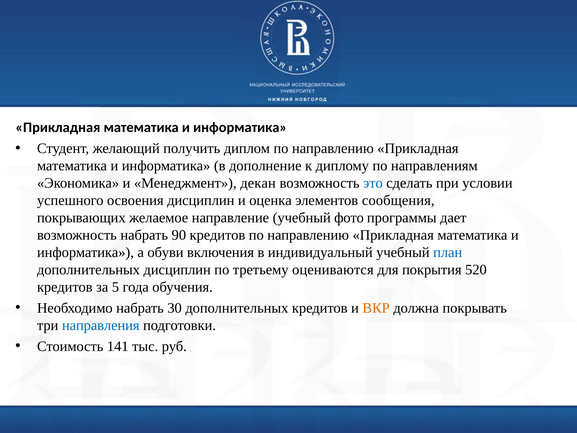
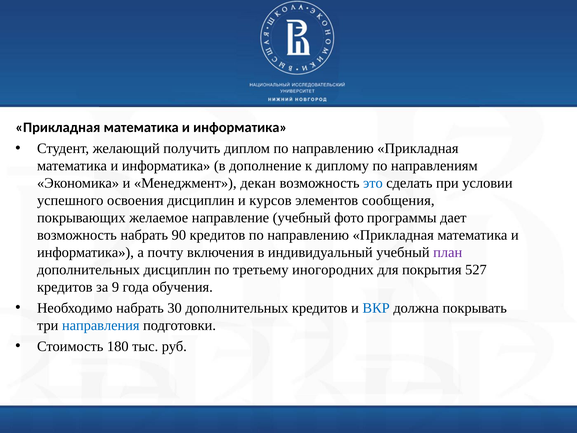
оценка: оценка -> курсов (270, 200)
обуви: обуви -> почту (165, 252)
план colour: blue -> purple (448, 252)
оцениваются: оцениваются -> иногородних (333, 270)
520: 520 -> 527 (476, 270)
5: 5 -> 9 (115, 287)
ВКР colour: orange -> blue (376, 308)
141: 141 -> 180 (118, 346)
